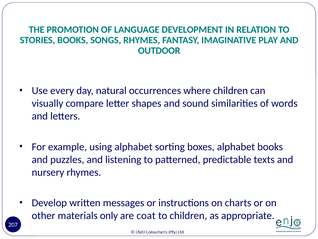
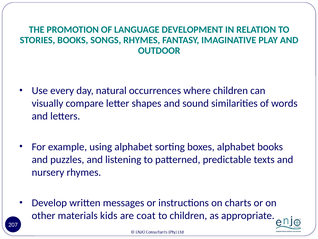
only: only -> kids (109, 215)
